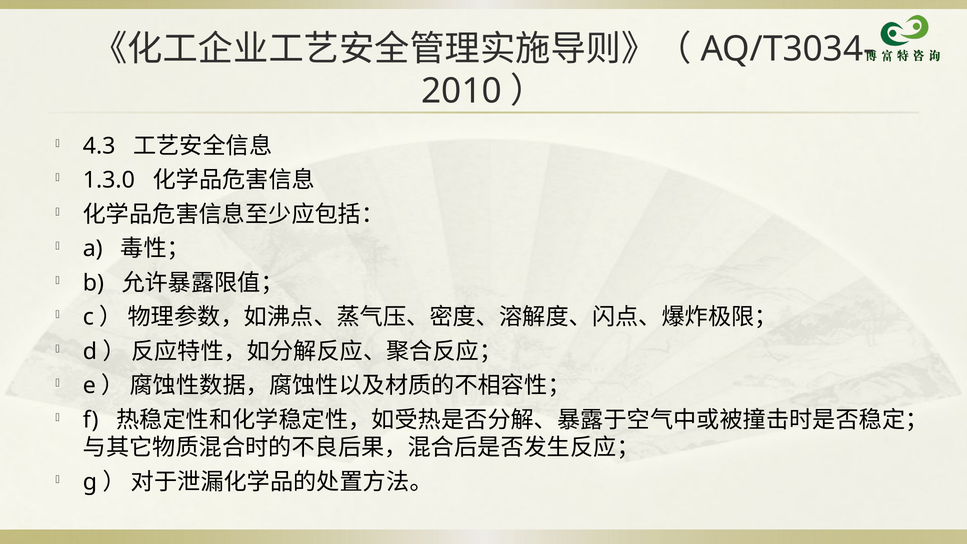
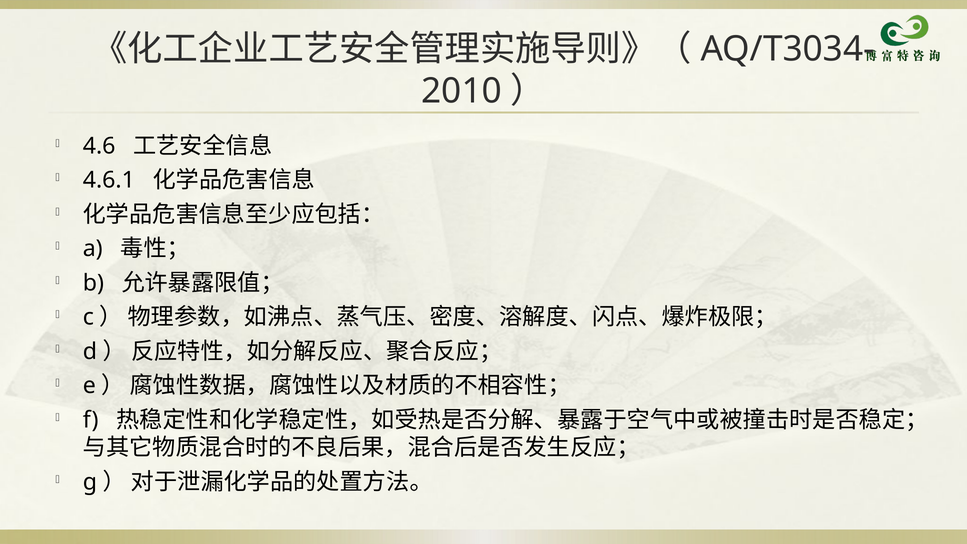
4.3: 4.3 -> 4.6 (99, 146)
1.3.0: 1.3.0 -> 4.6.1 (109, 180)
